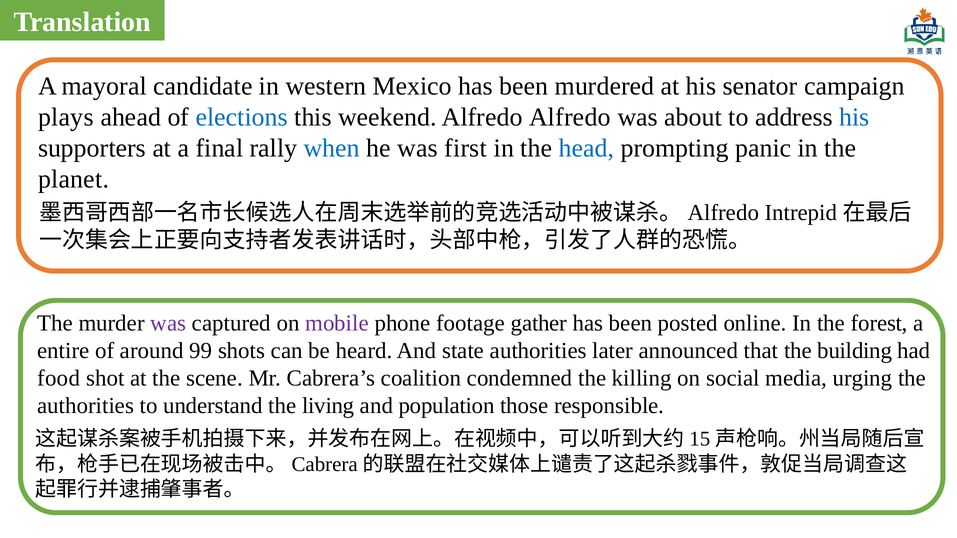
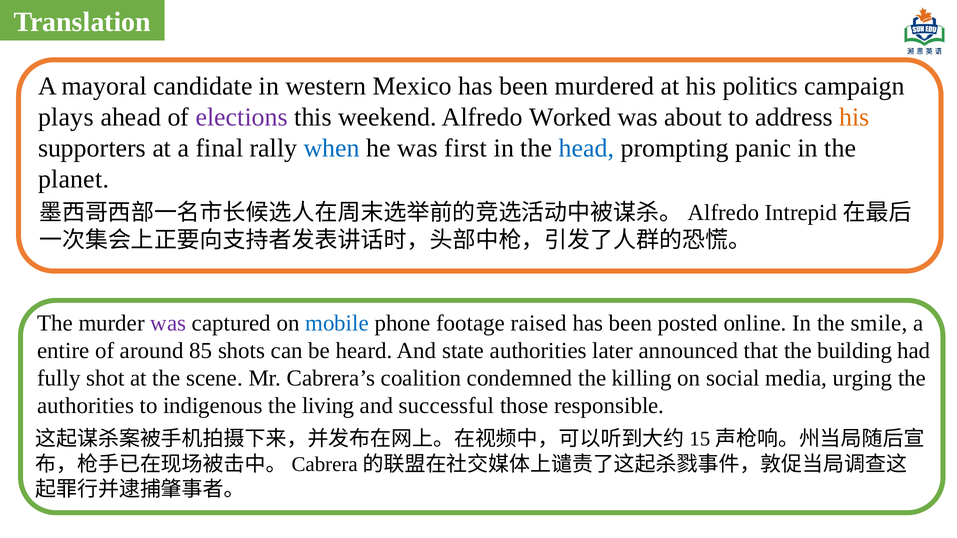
senator: senator -> politics (760, 86)
elections colour: blue -> purple (242, 117)
Alfredo Alfredo: Alfredo -> Worked (570, 117)
his colour: blue -> orange (854, 117)
mobile colour: purple -> blue (337, 324)
gather: gather -> raised (539, 324)
forest: forest -> smile (879, 324)
99: 99 -> 85 (201, 351)
food: food -> fully (59, 379)
understand: understand -> indigenous (213, 406)
population: population -> successful (446, 406)
